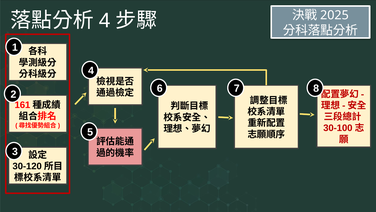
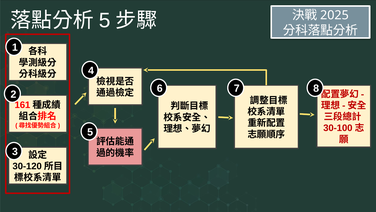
4: 4 -> 5 (105, 20)
